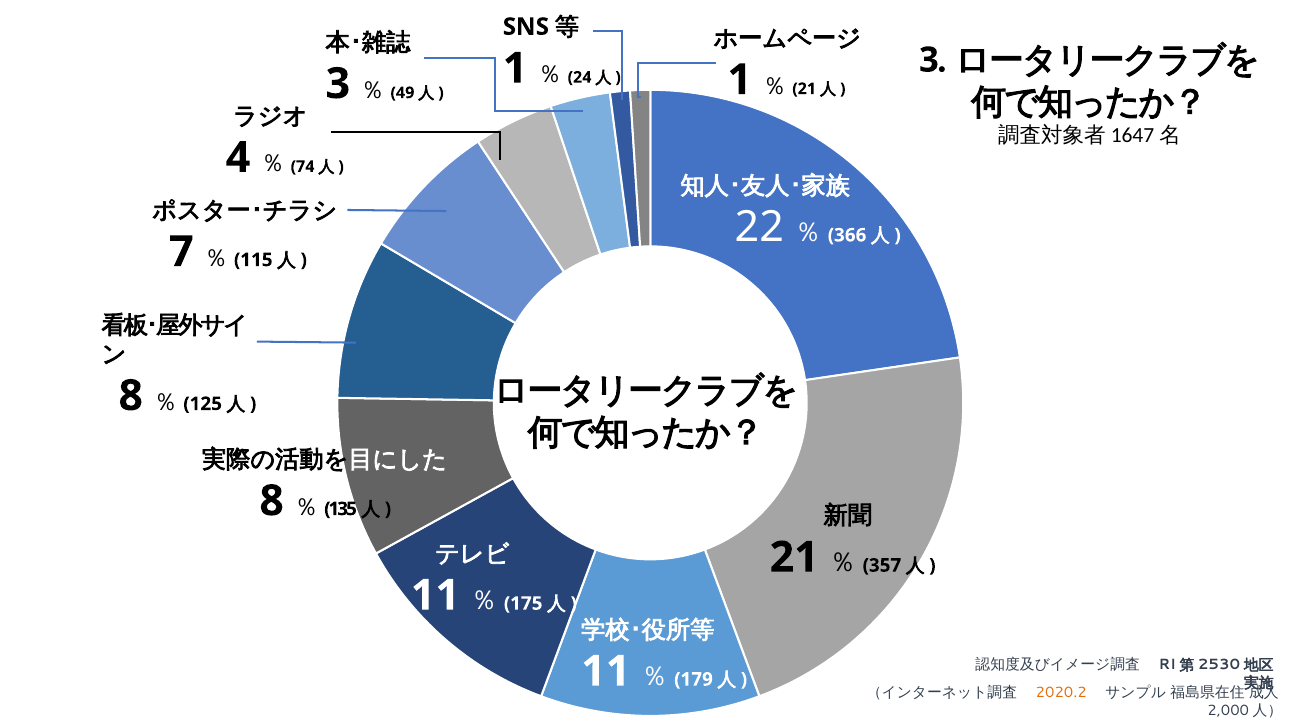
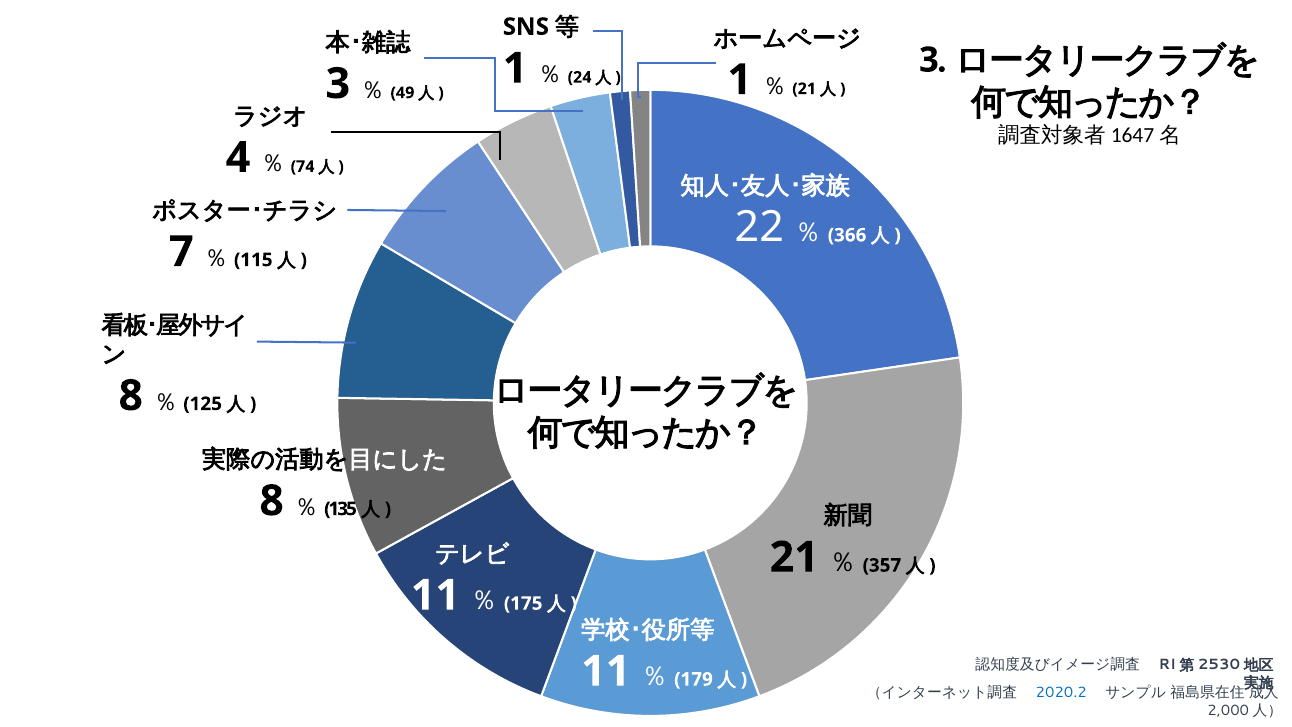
2020.2 colour: orange -> blue (1061, 692)
